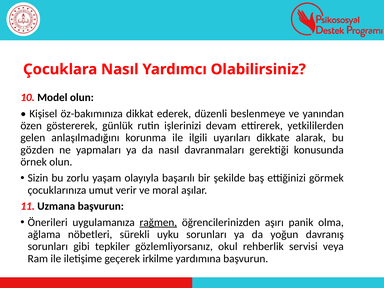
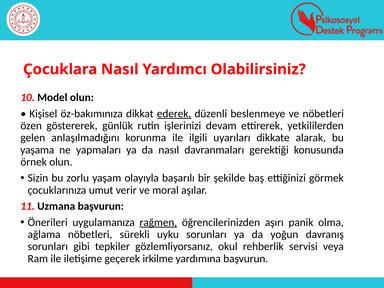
ederek underline: none -> present (174, 114)
ve yanından: yanından -> nöbetleri (323, 114)
gözden: gözden -> yaşama (37, 150)
